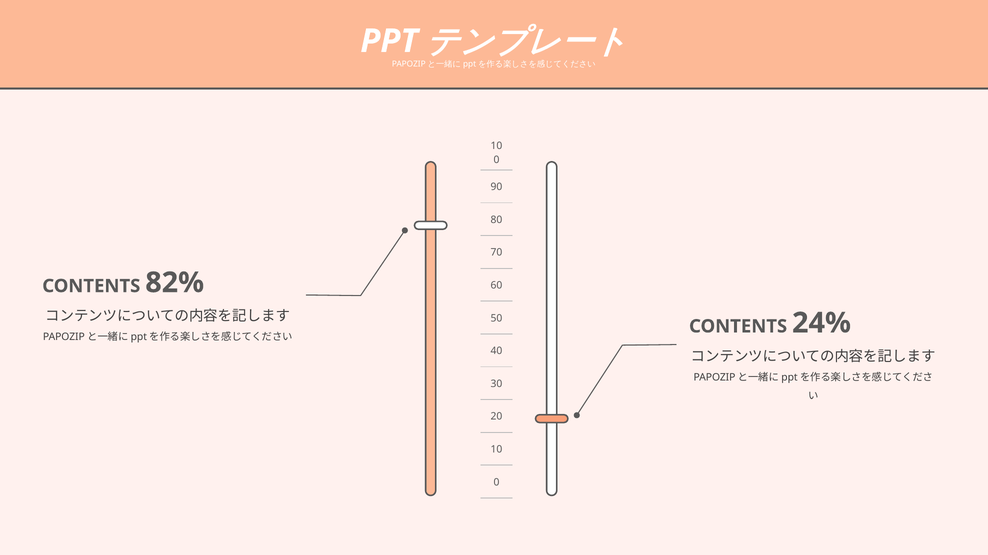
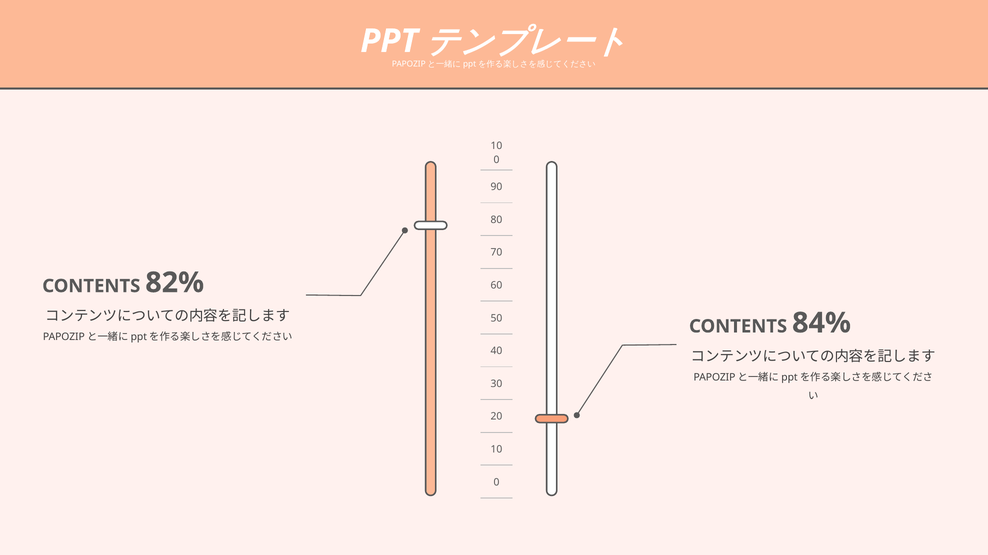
24%: 24% -> 84% (822, 323)
